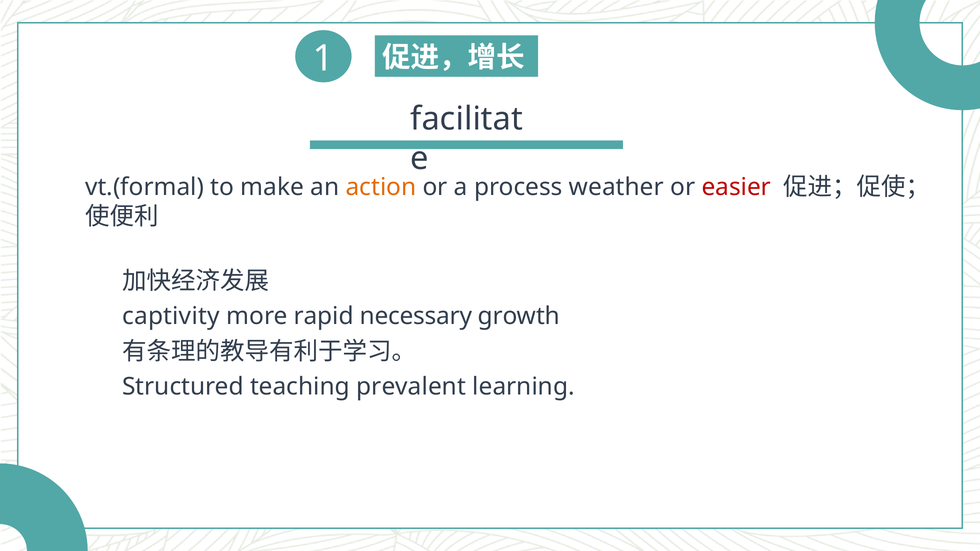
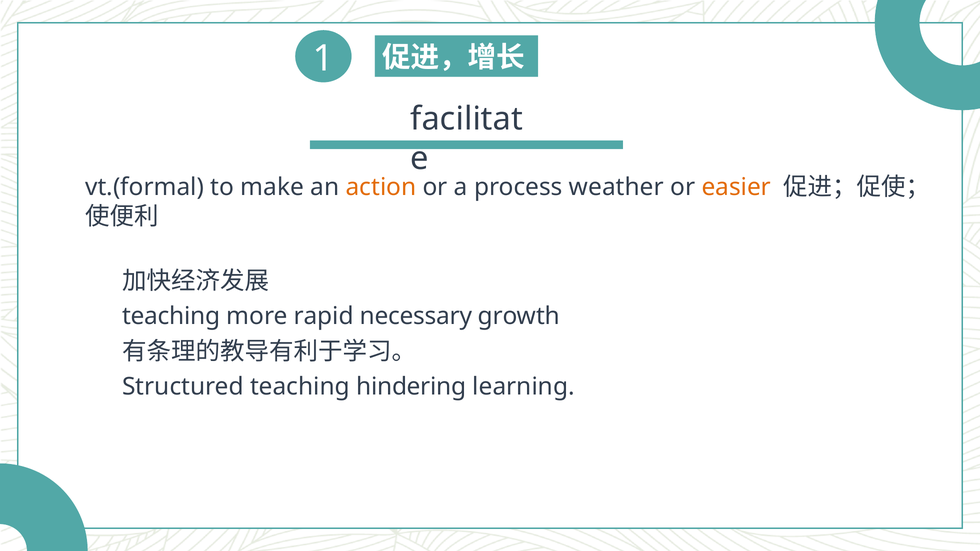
easier colour: red -> orange (736, 187)
captivity: captivity -> teaching (171, 317)
prevalent: prevalent -> hindering (411, 387)
